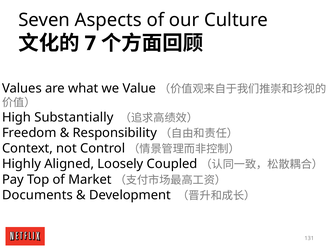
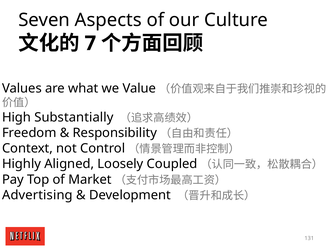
Documents: Documents -> Advertising (37, 195)
